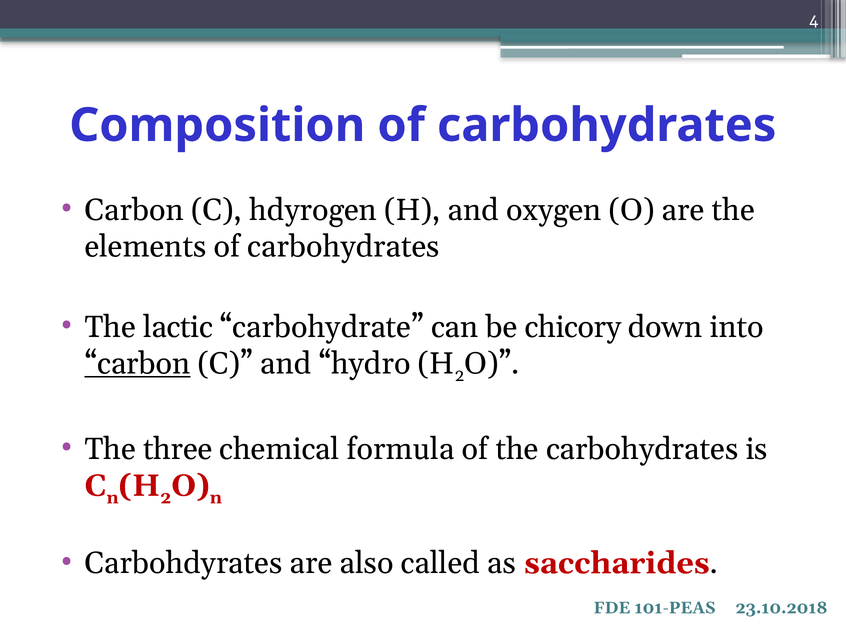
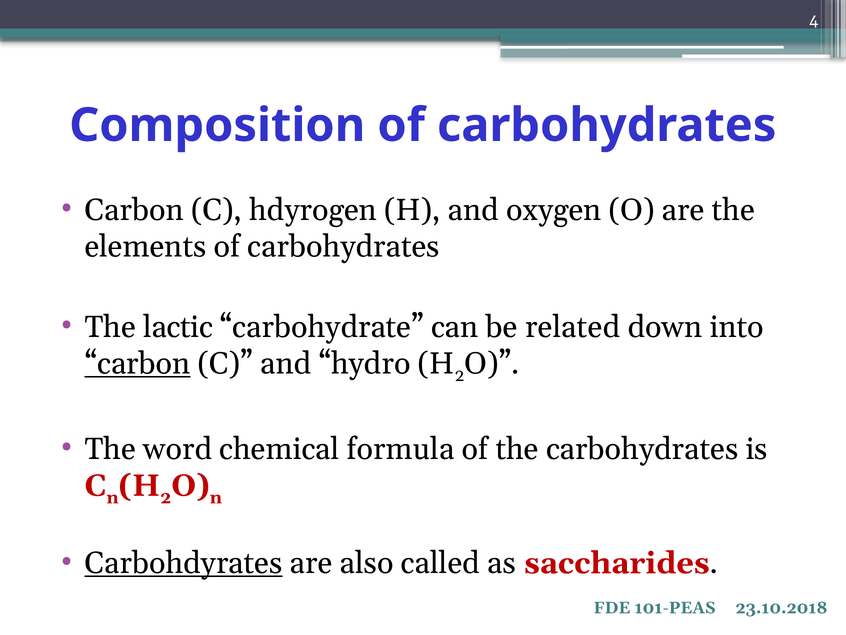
chicory: chicory -> related (573, 327)
three: three -> word (178, 449)
Carbohdyrates underline: none -> present (183, 563)
